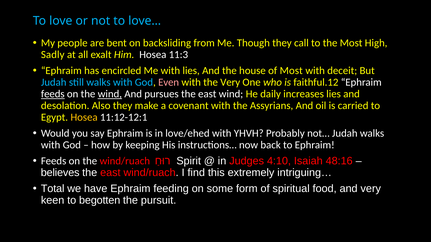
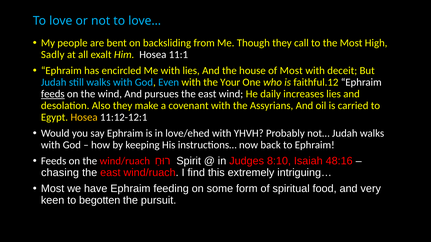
11:3: 11:3 -> 11:1 (178, 55)
Even colour: pink -> light blue (169, 83)
the Very: Very -> Your (230, 83)
wind underline: present -> none (110, 94)
4:10: 4:10 -> 8:10 (279, 161)
believes: believes -> chasing (60, 173)
Total: Total -> Most (53, 189)
